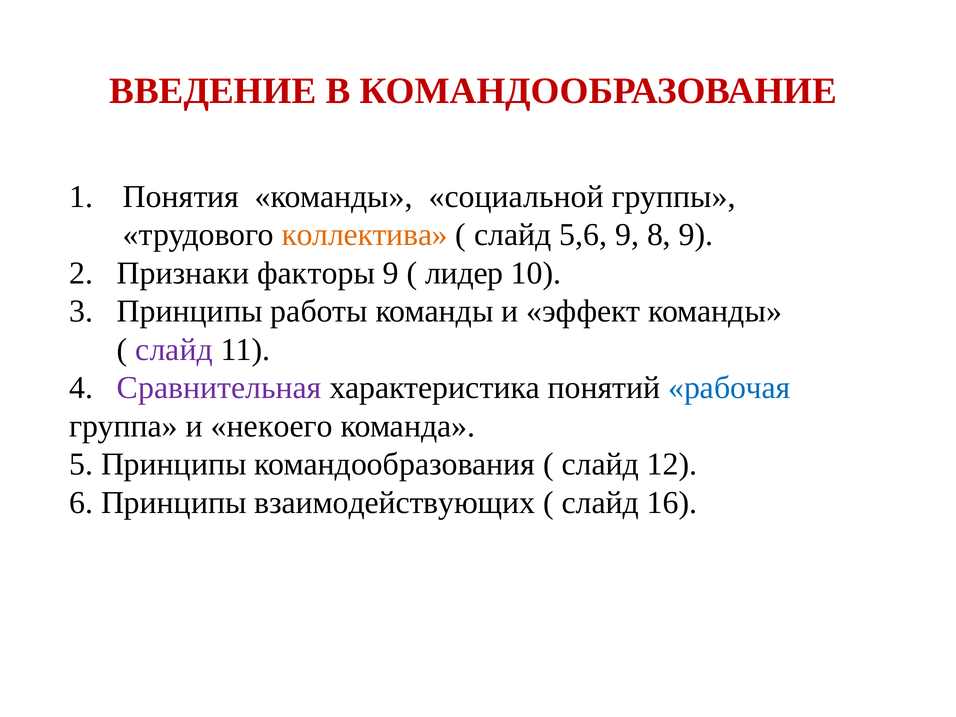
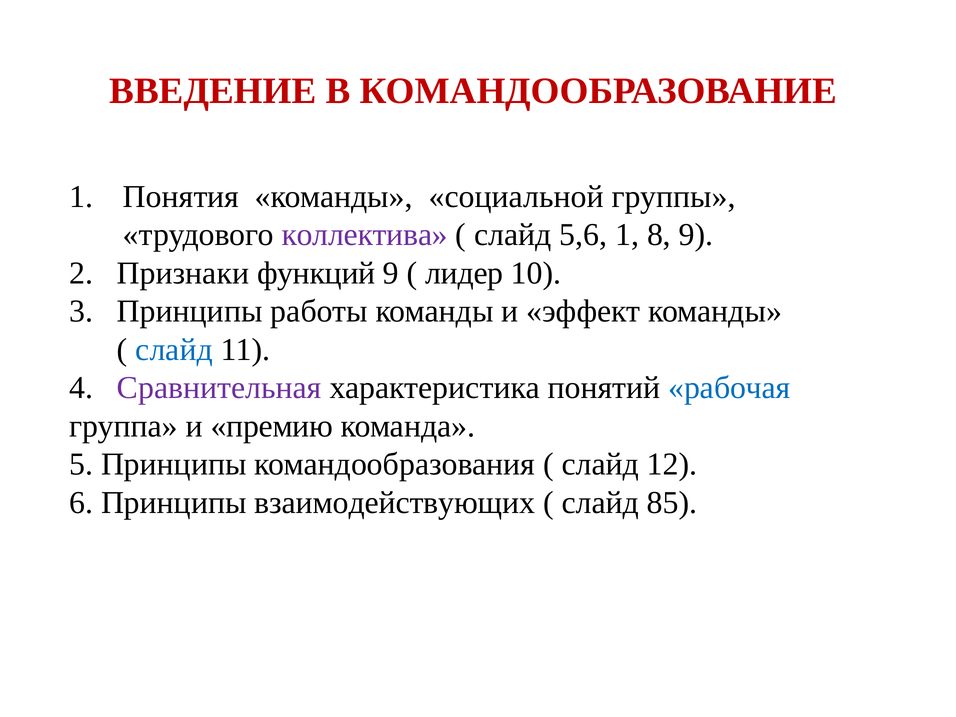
коллектива colour: orange -> purple (365, 235)
5,6 9: 9 -> 1 (627, 235)
факторы: факторы -> функций (316, 273)
слайд colour: purple -> blue (174, 350)
некоего: некоего -> премию (272, 426)
16: 16 -> 85 (672, 503)
